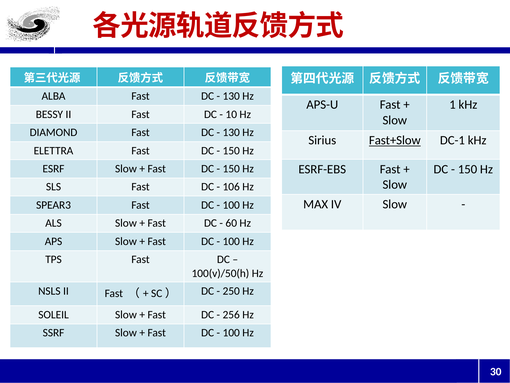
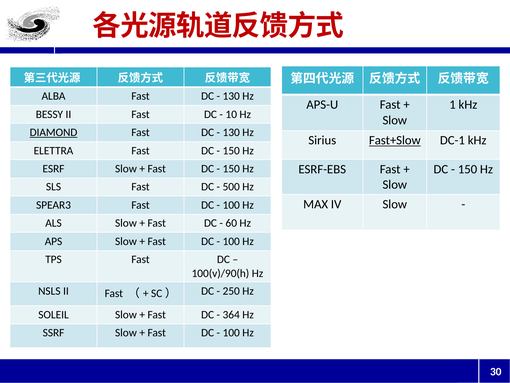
DIAMOND underline: none -> present (54, 132)
106: 106 -> 500 (231, 187)
100(v)/50(h: 100(v)/50(h -> 100(v)/90(h (220, 273)
256: 256 -> 364 (231, 314)
